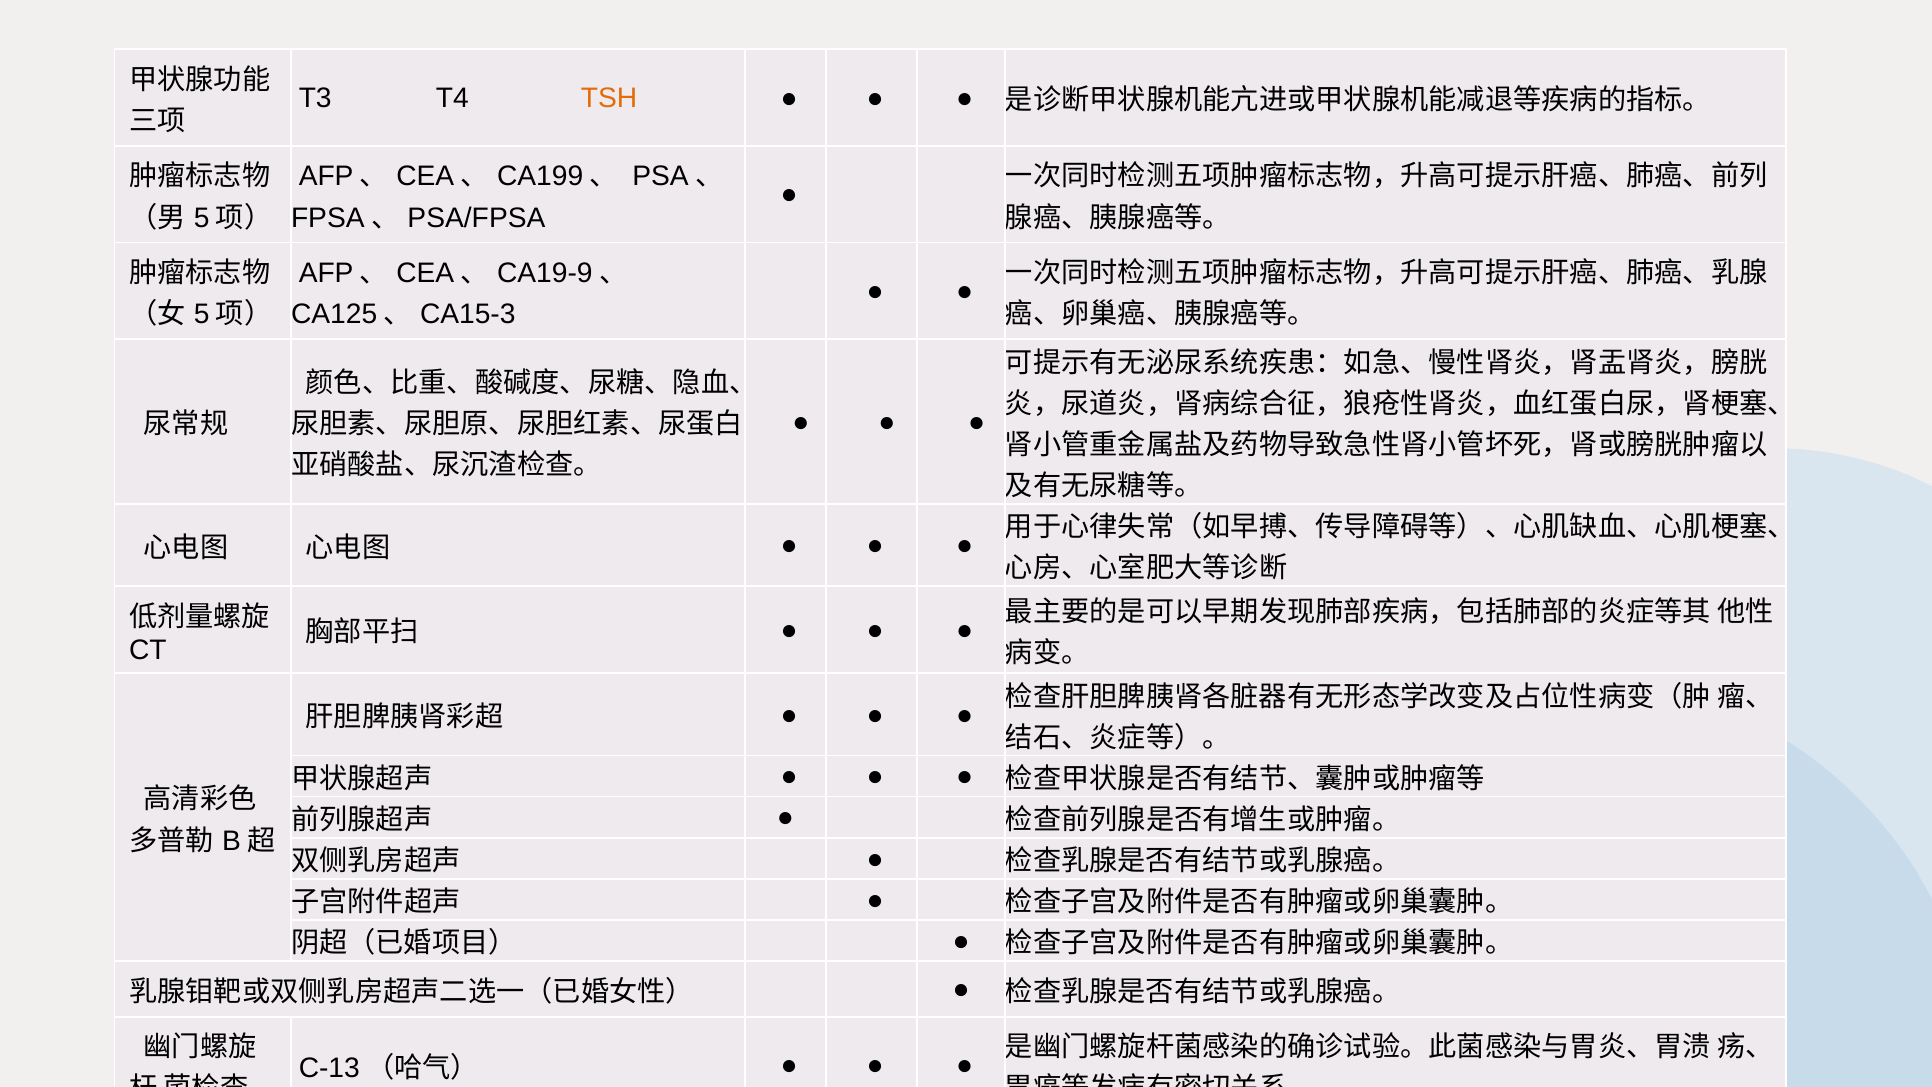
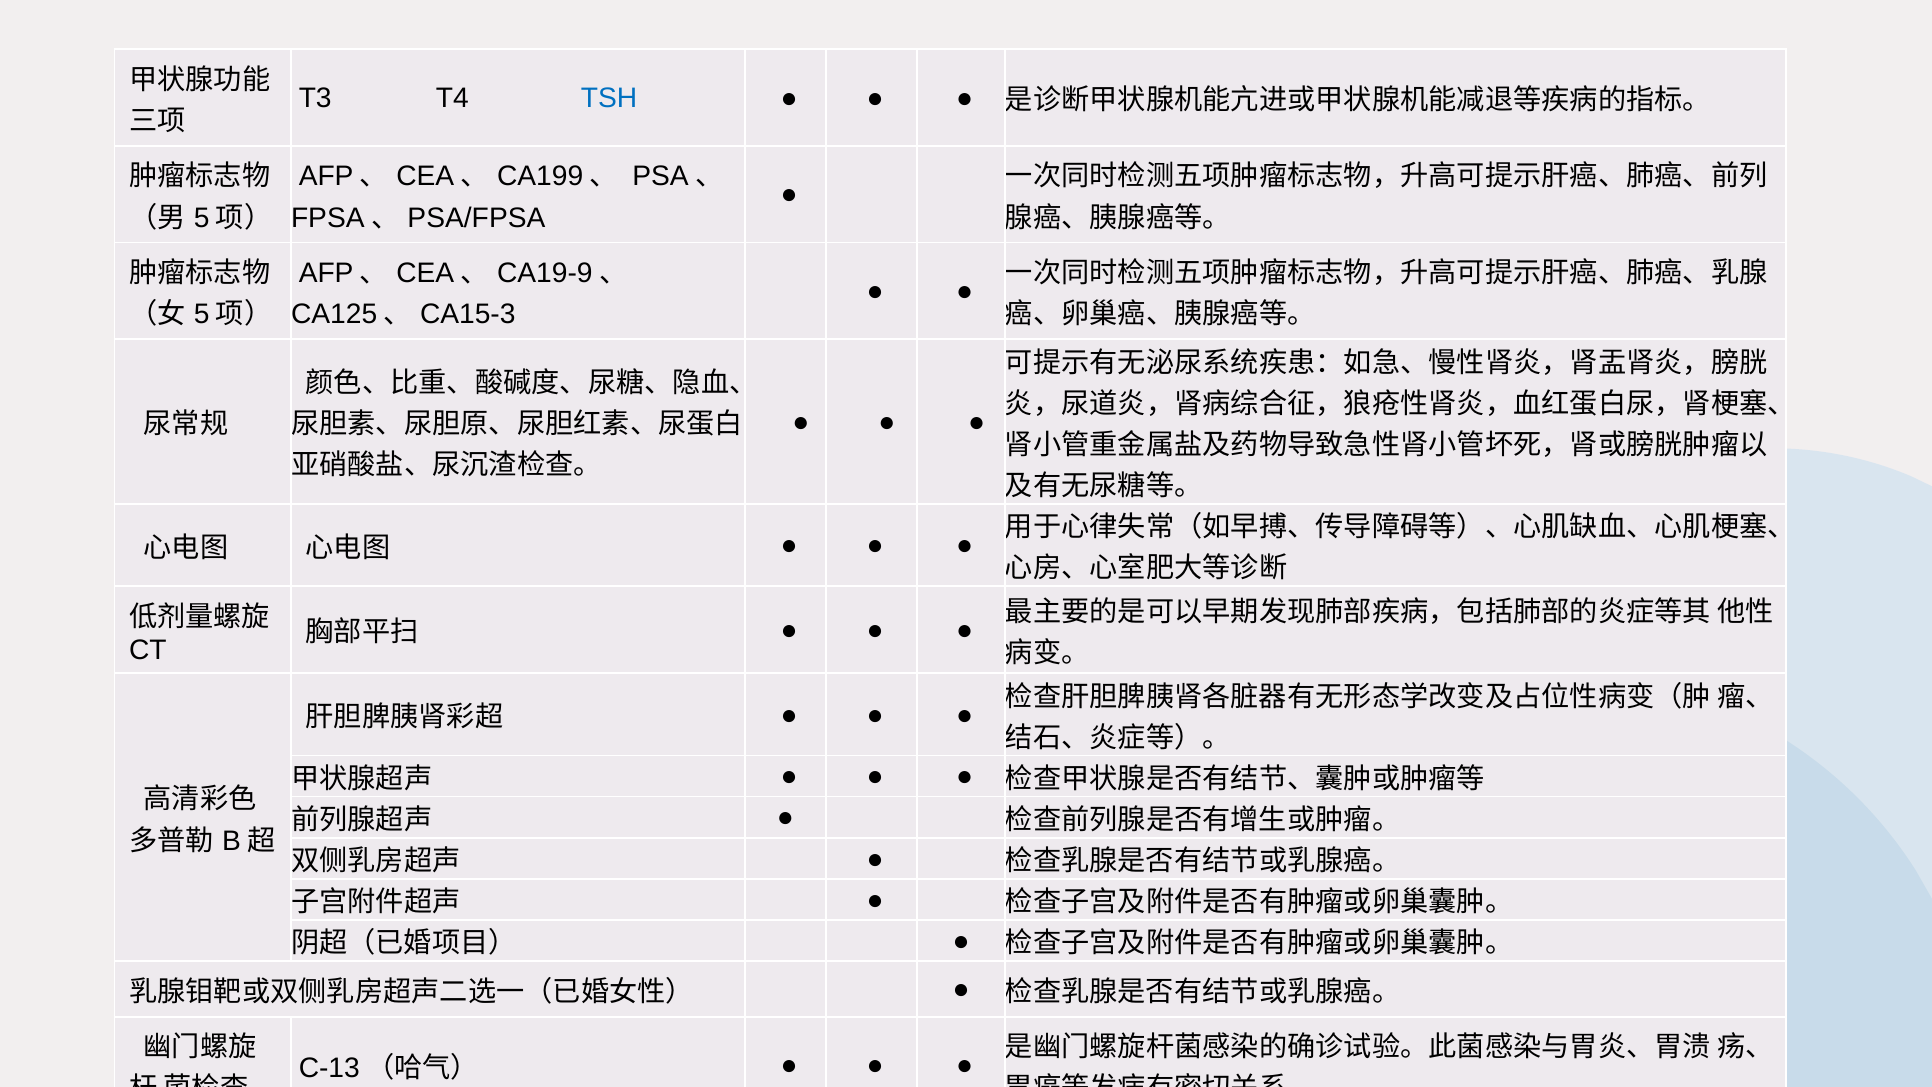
TSH colour: orange -> blue (609, 98)
